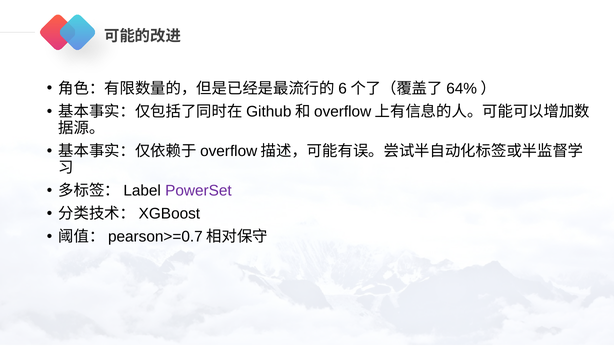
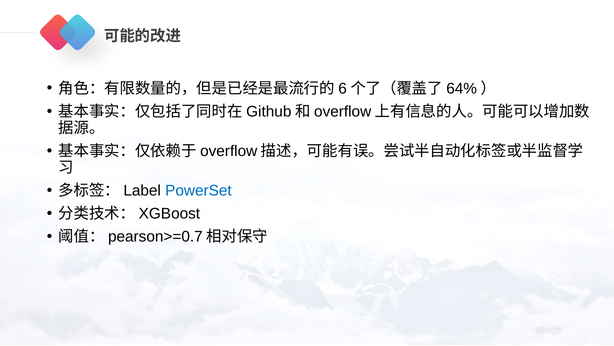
PowerSet colour: purple -> blue (198, 190)
